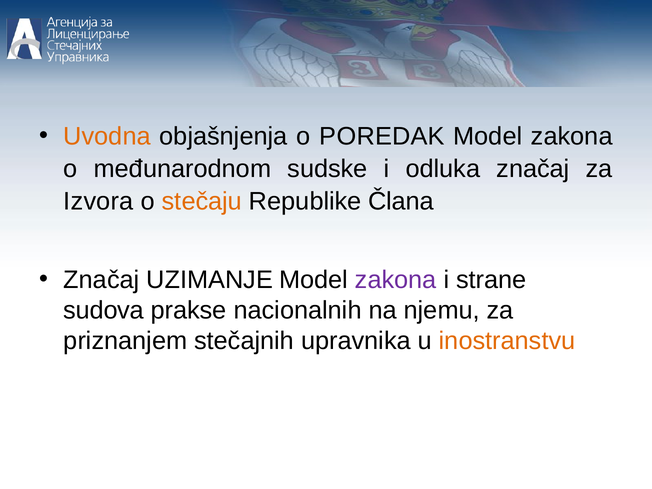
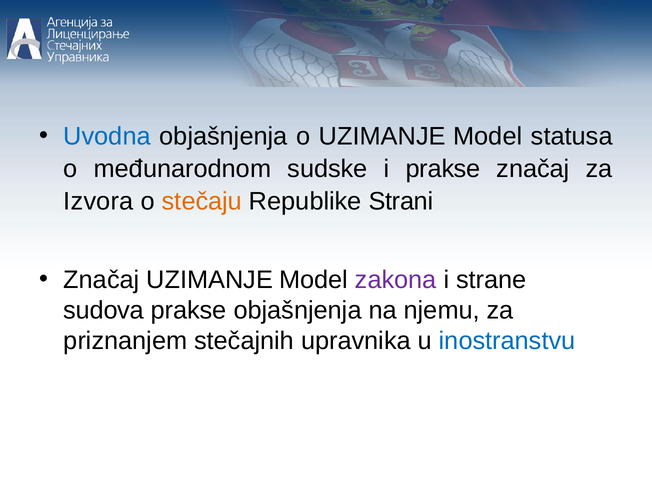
Uvodna colour: orange -> blue (107, 136)
o POREDAK: POREDAK -> UZIMANJE (382, 136)
zakona: zakona -> statusa (572, 136)
i odluka: odluka -> prakse (443, 169)
Člana: Člana -> Strani (401, 202)
prakse nacionalnih: nacionalnih -> objašnjenja (298, 310)
inostranstvu colour: orange -> blue (507, 341)
